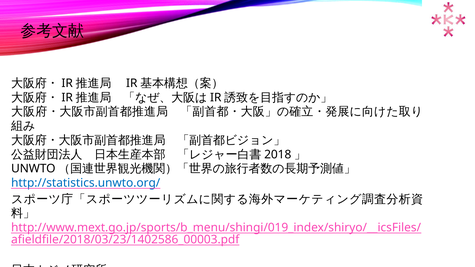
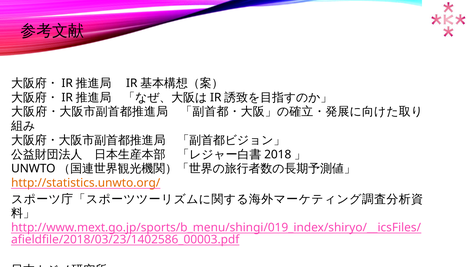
http://statistics.unwto.org/ colour: blue -> orange (86, 183)
